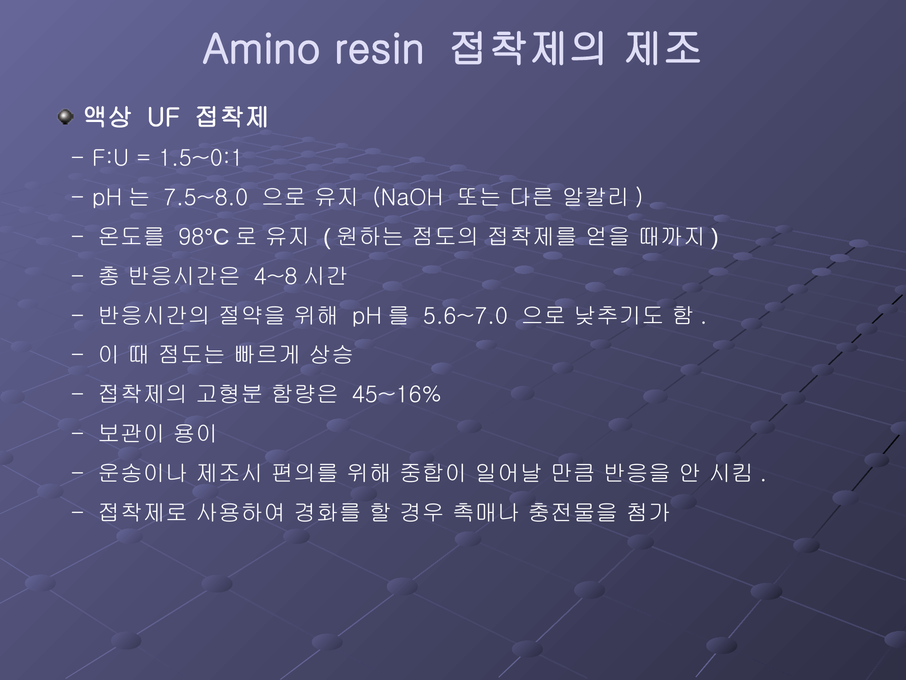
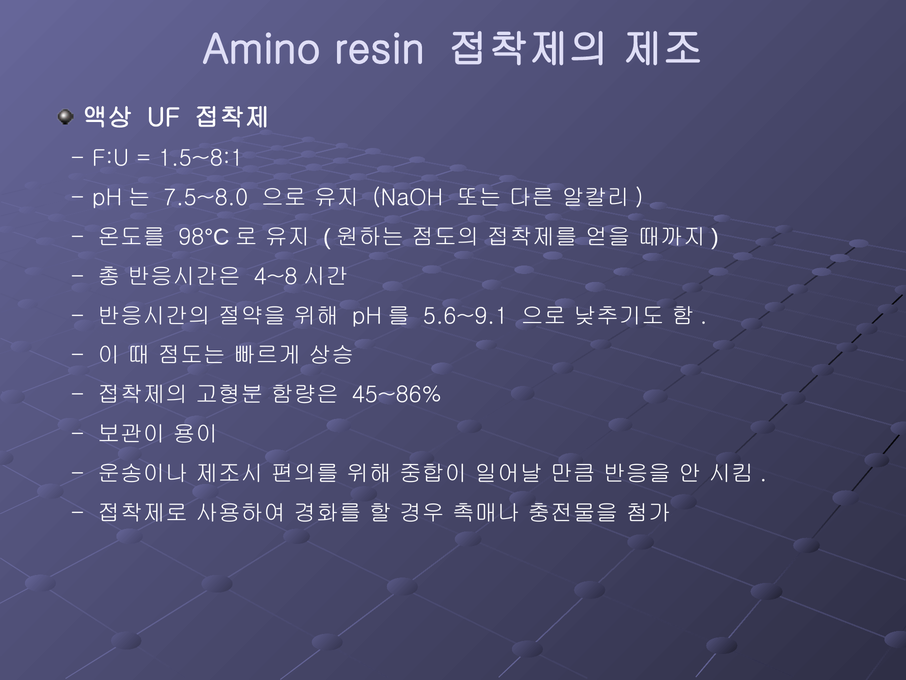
1.5~0:1: 1.5~0:1 -> 1.5~8:1 (201, 158)
5.6~7.0: 5.6~7.0 -> 5.6~9.1 (465, 316)
45~16%: 45~16% -> 45~86% (397, 395)
